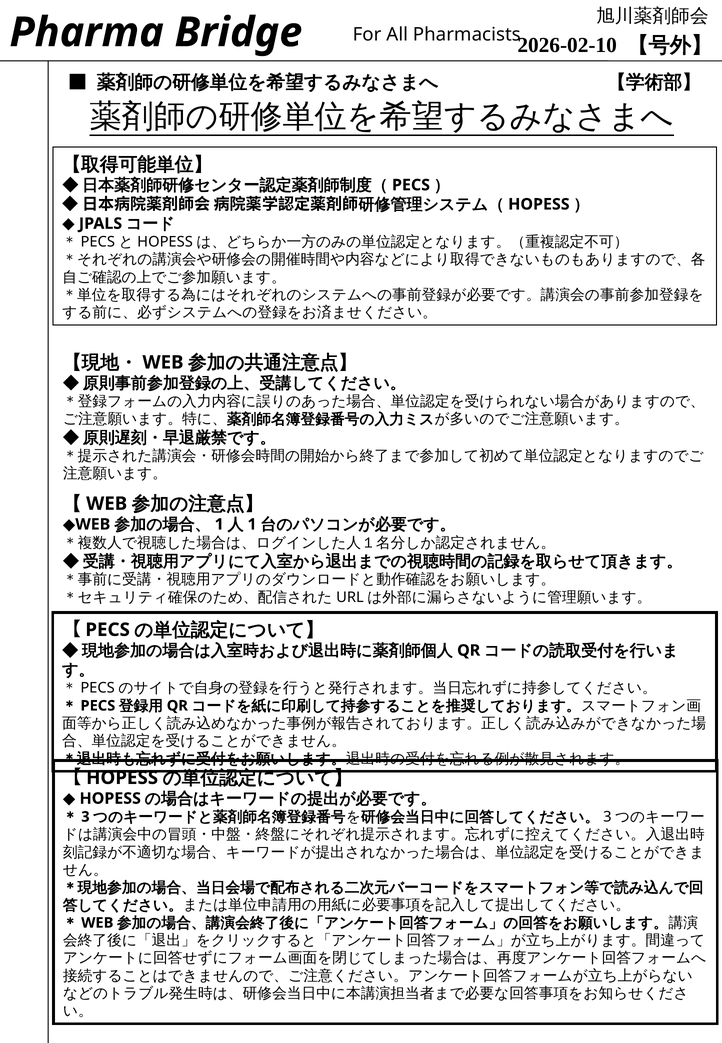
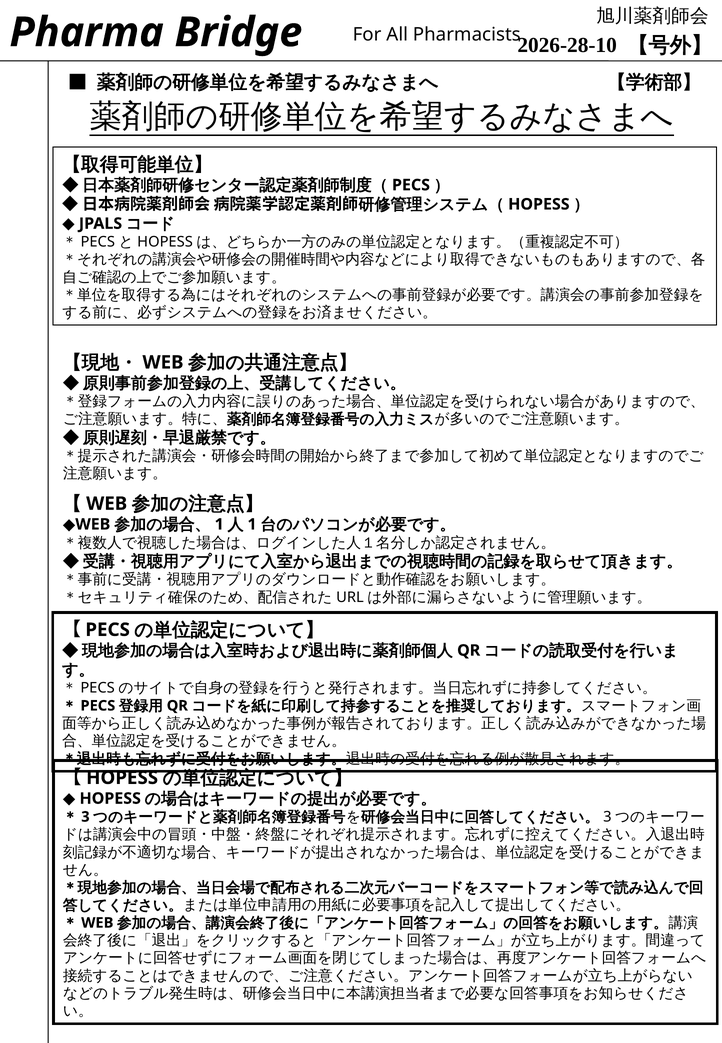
2026-02-10: 2026-02-10 -> 2026-28-10 (567, 45)
